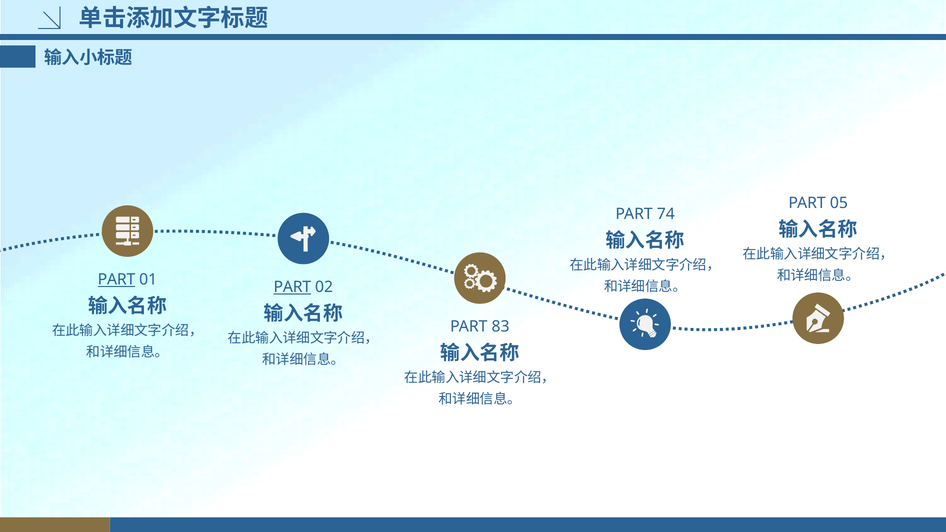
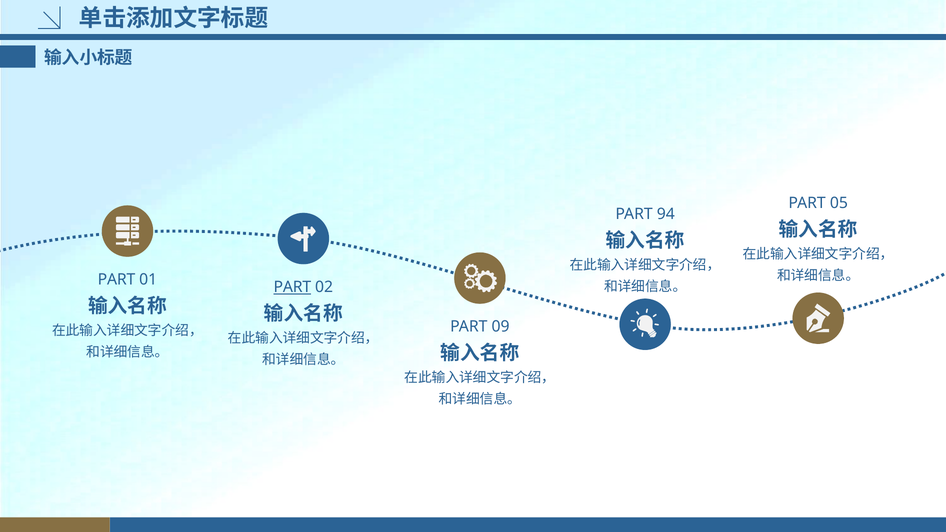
74: 74 -> 94 (666, 214)
PART underline: present -> none (117, 280)
83: 83 -> 09 (501, 327)
